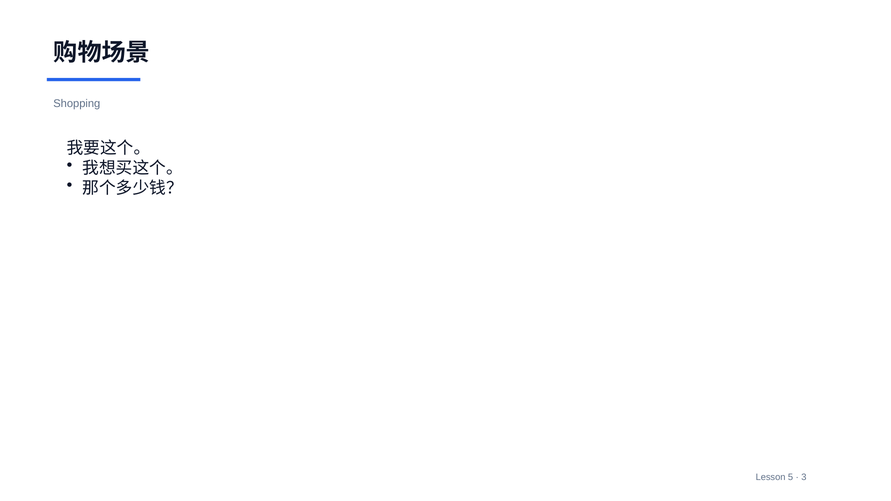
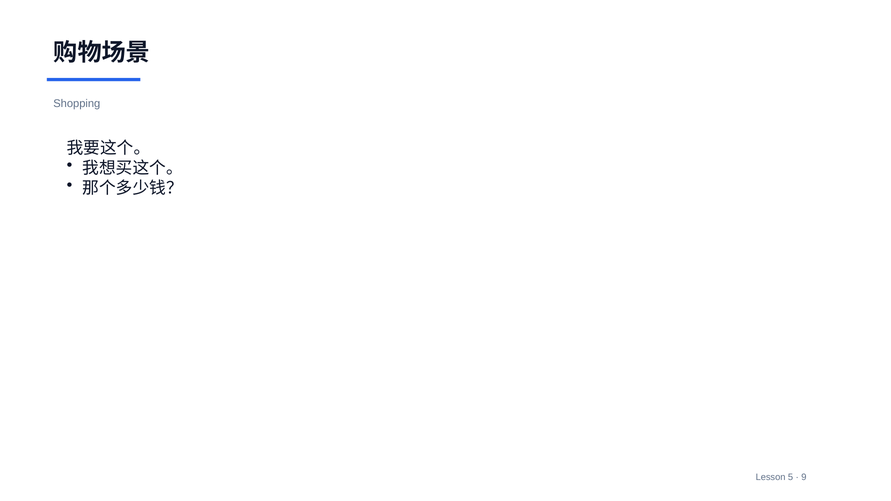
3: 3 -> 9 (804, 477)
